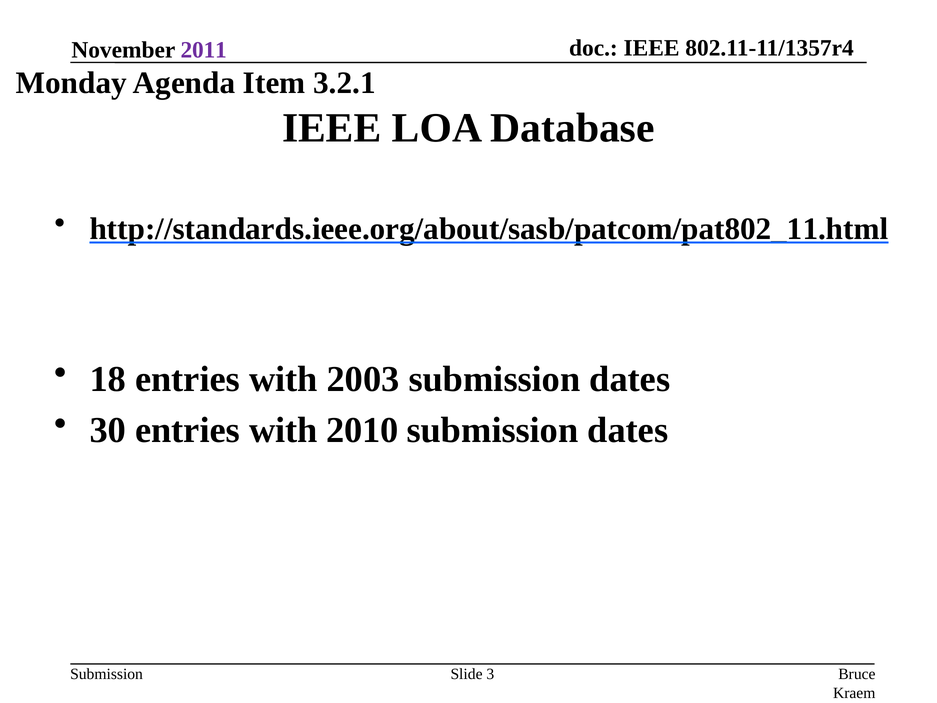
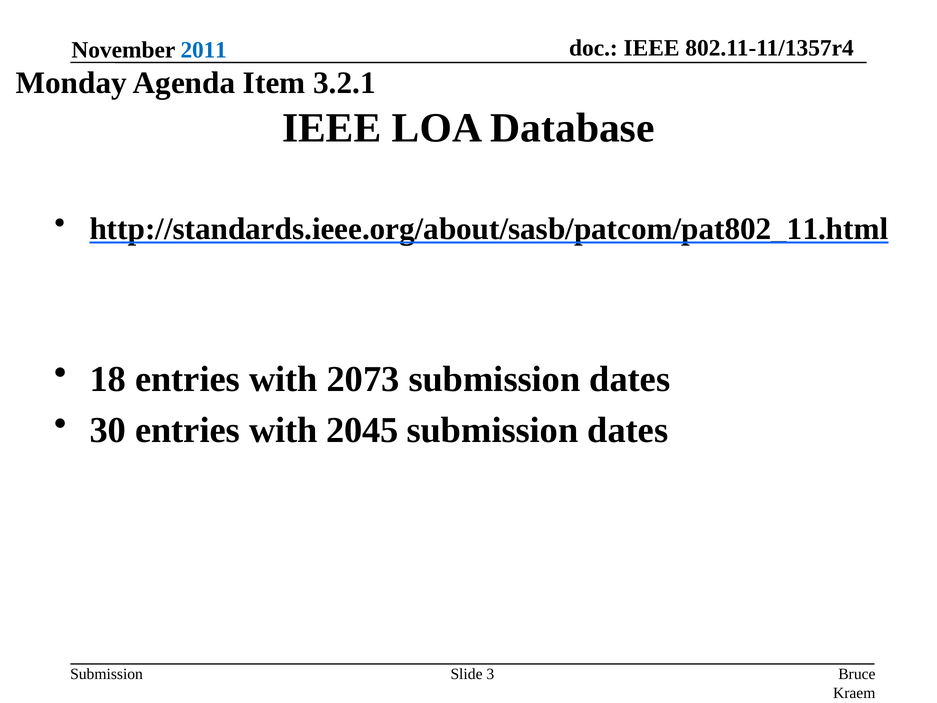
2011 colour: purple -> blue (204, 50)
2003: 2003 -> 2073 (363, 379)
2010: 2010 -> 2045 (362, 430)
